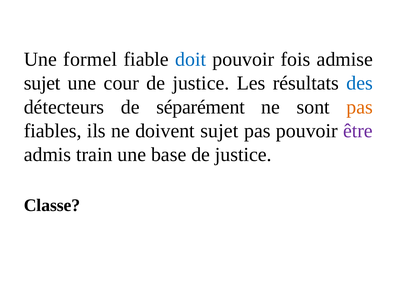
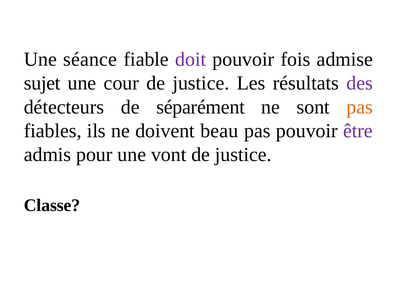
formel: formel -> séance (90, 59)
doit colour: blue -> purple (191, 59)
des colour: blue -> purple (360, 83)
doivent sujet: sujet -> beau (219, 131)
train: train -> pour (94, 155)
base: base -> vont (169, 155)
